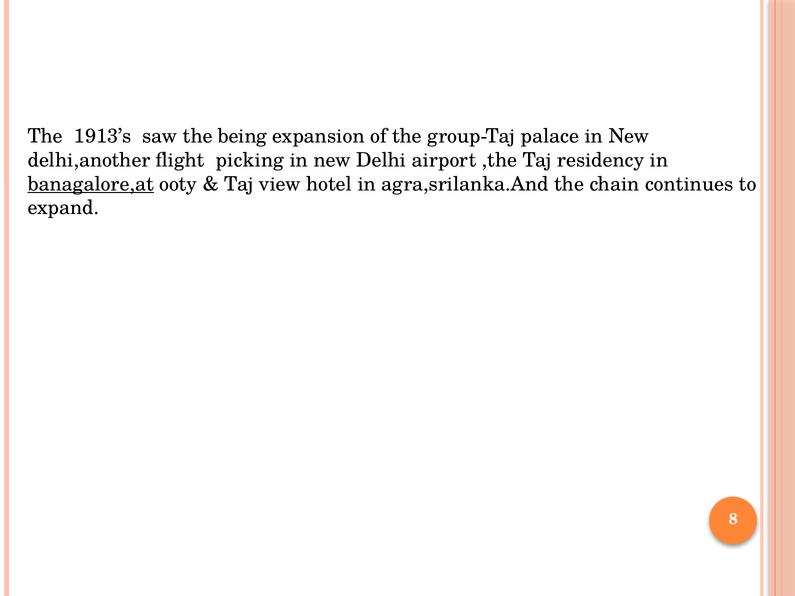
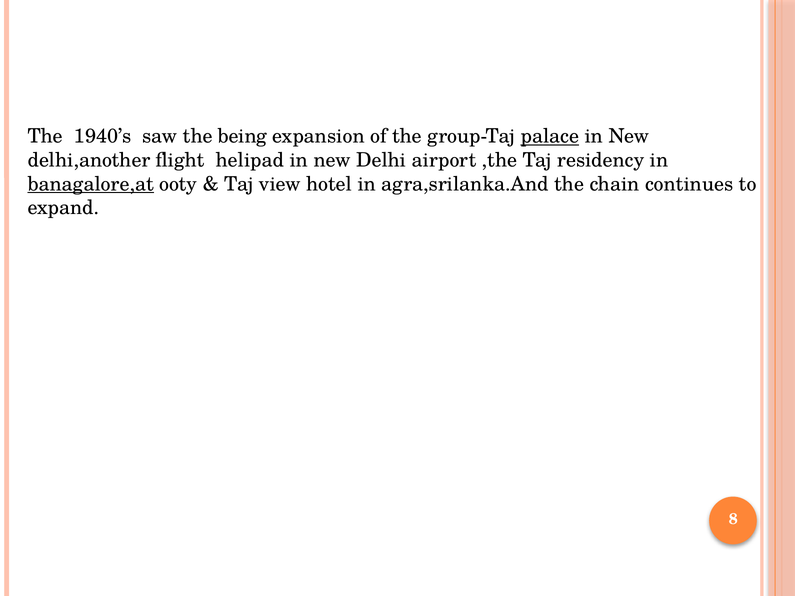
1913’s: 1913’s -> 1940’s (103, 136)
palace underline: none -> present (550, 136)
picking: picking -> helipad (250, 160)
